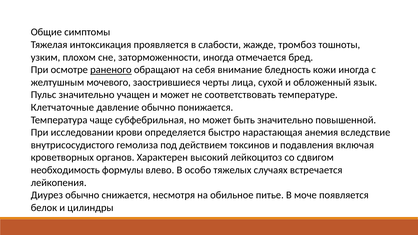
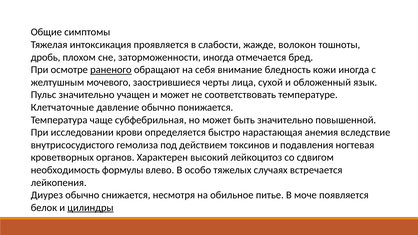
тромбоз: тромбоз -> волокон (297, 45)
узким: узким -> дробь (46, 57)
включая: включая -> ногтевая (355, 145)
цилиндры underline: none -> present (90, 208)
